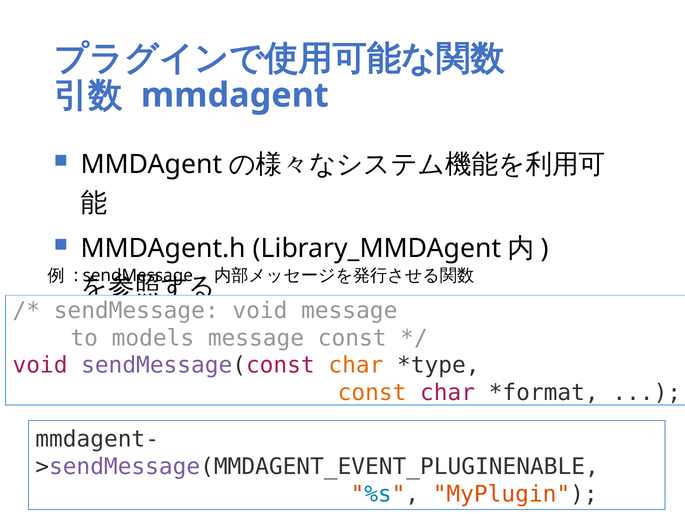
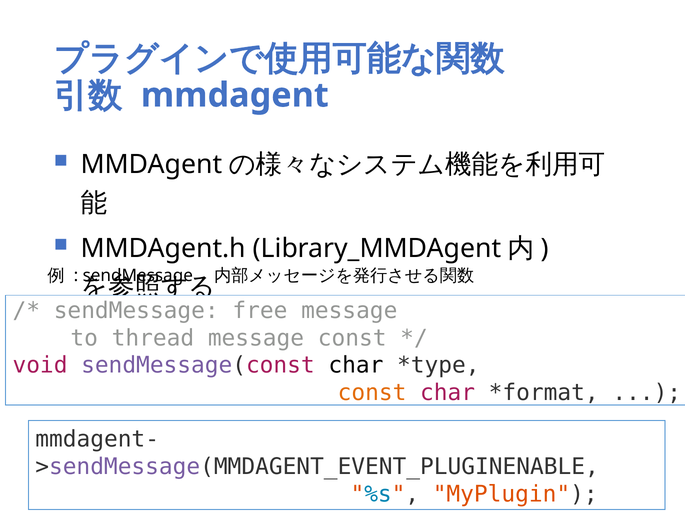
sendMessage void: void -> free (260, 310)
models: models -> thread (153, 338)
char colour: orange -> black (356, 365)
